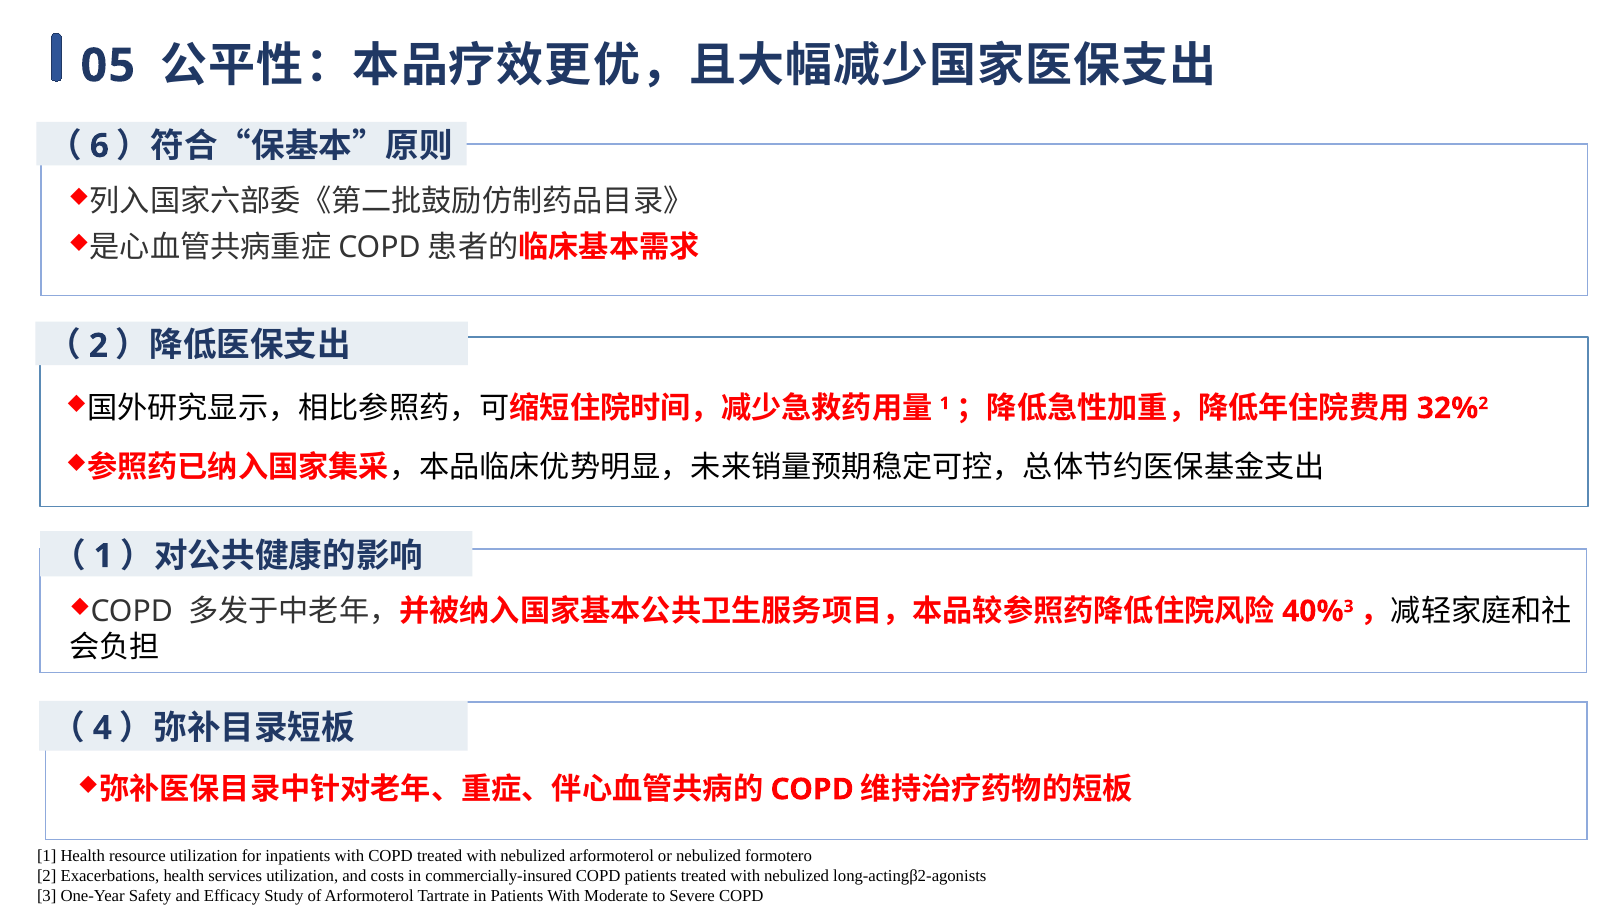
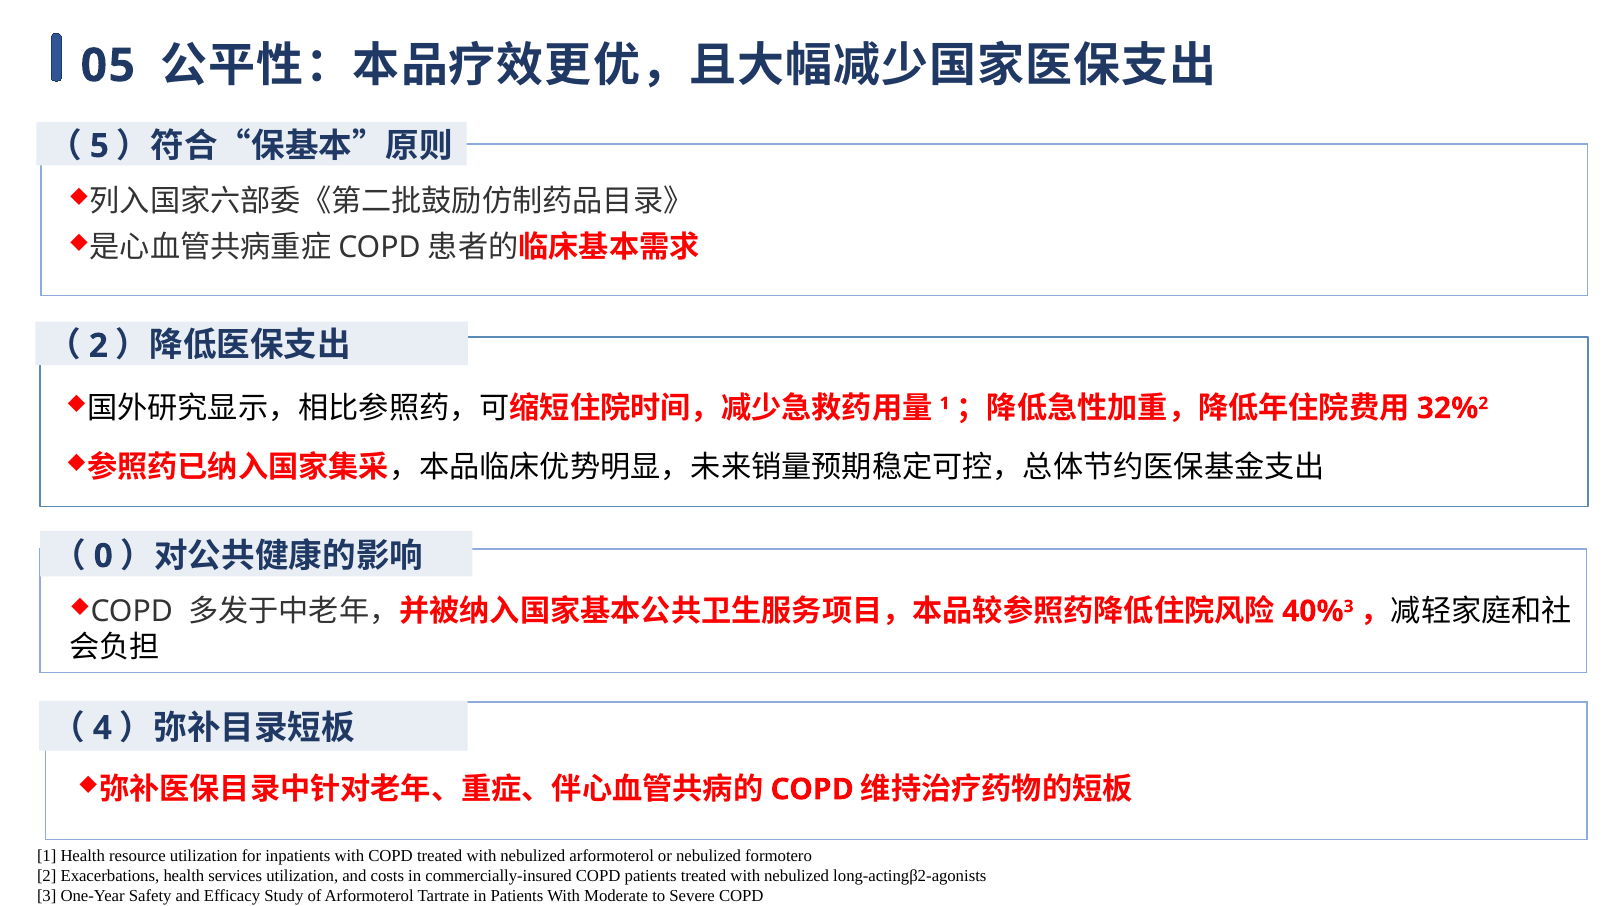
6: 6 -> 5 (99, 146)
1: 1 -> 0 (103, 556)
